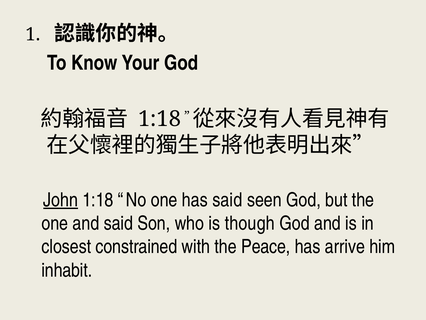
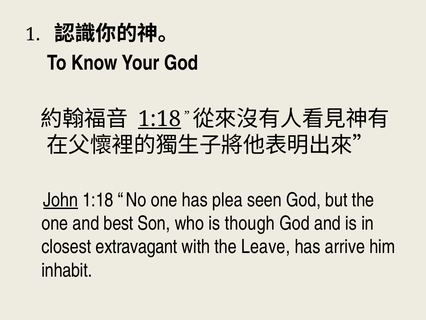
1:18 underline: none -> present (160, 119)
has said: said -> plea (227, 200)
and said: said -> best (118, 223)
constrained: constrained -> extravagant (137, 246)
Peace: Peace -> Leave (266, 246)
